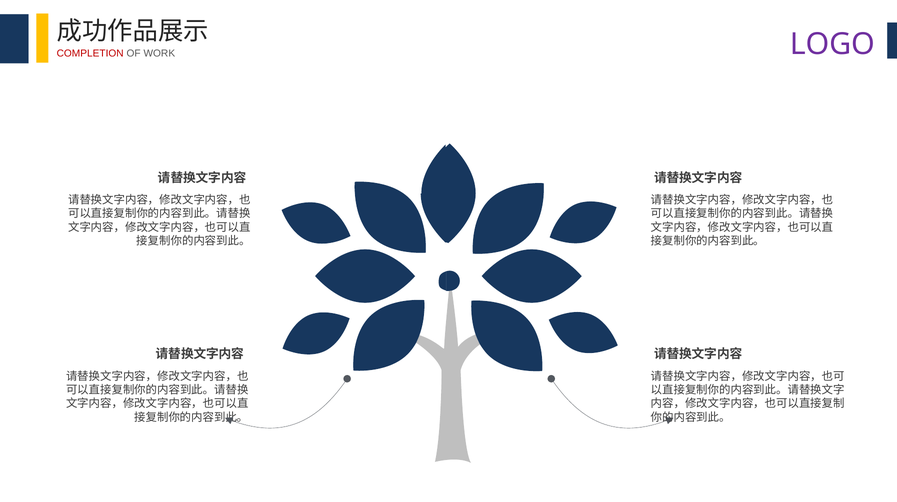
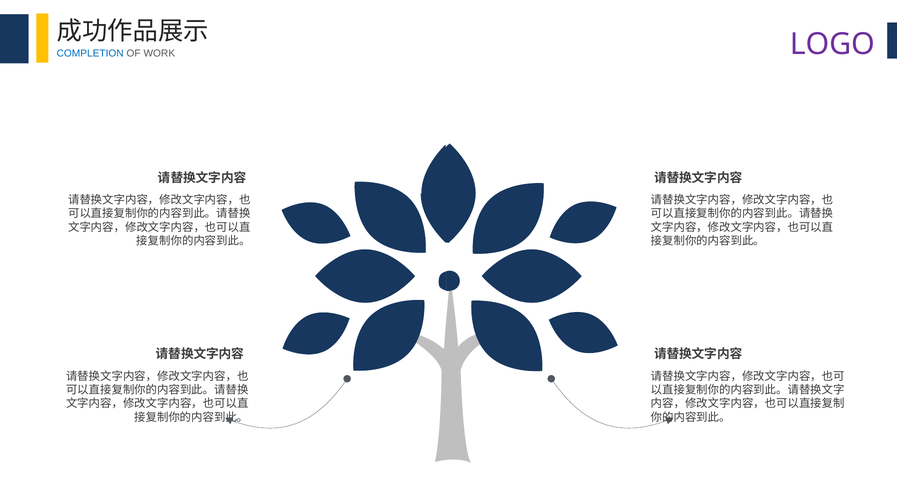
COMPLETION colour: red -> blue (90, 53)
